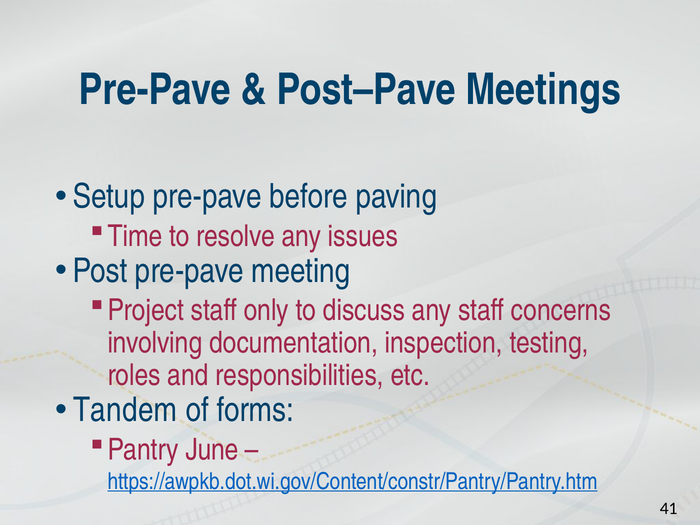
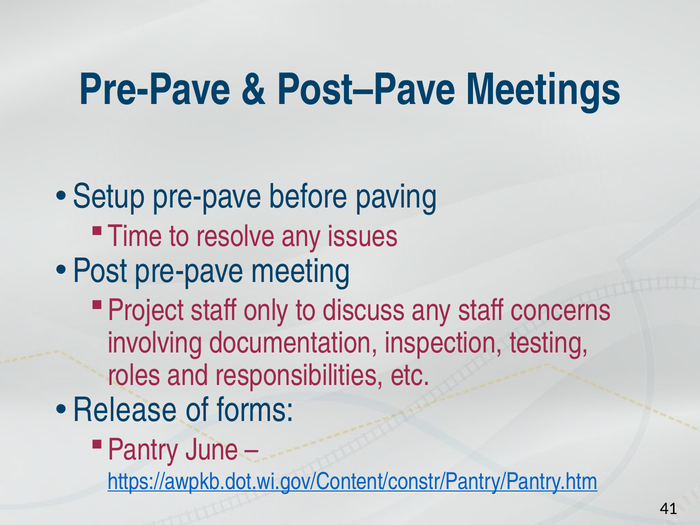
Tandem: Tandem -> Release (125, 410)
